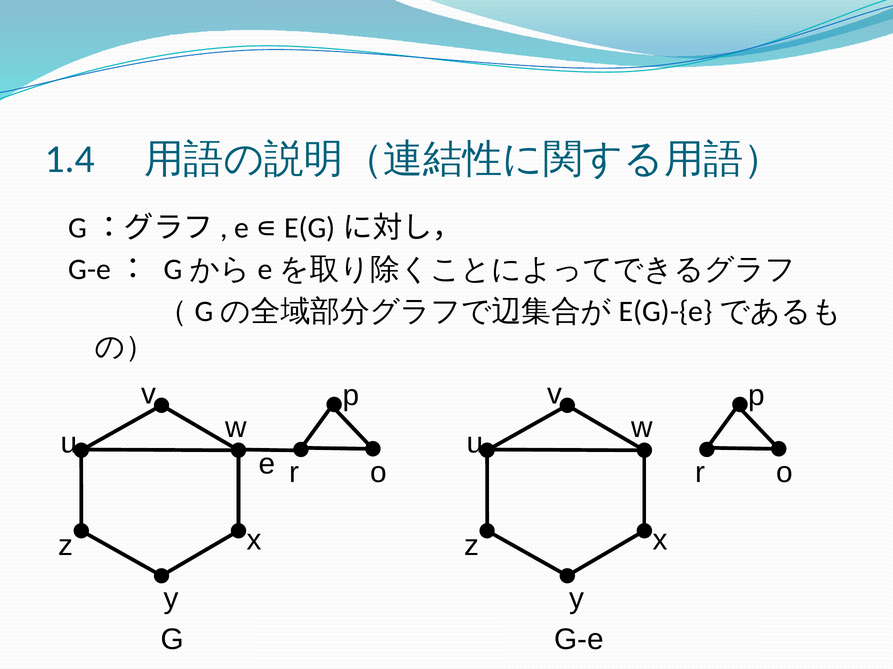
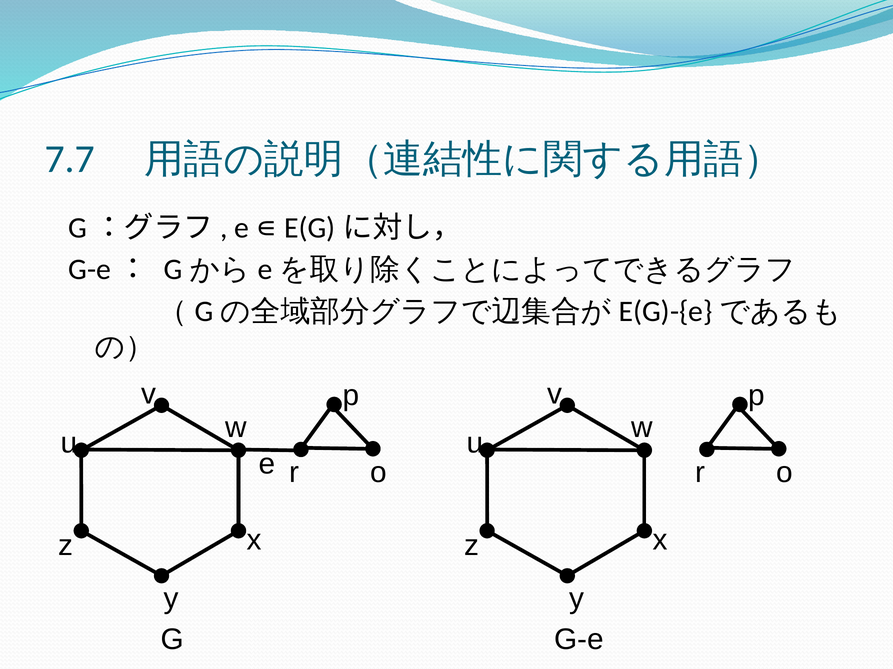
1.4: 1.4 -> 7.7 (70, 159)
